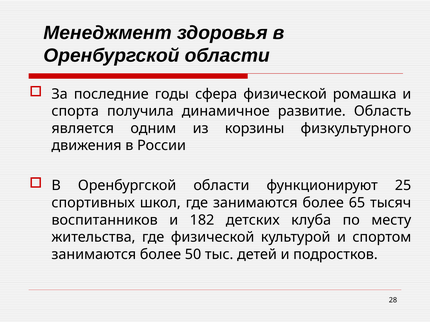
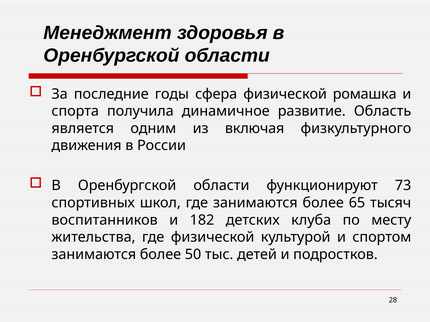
корзины: корзины -> включая (255, 129)
25: 25 -> 73 (403, 186)
